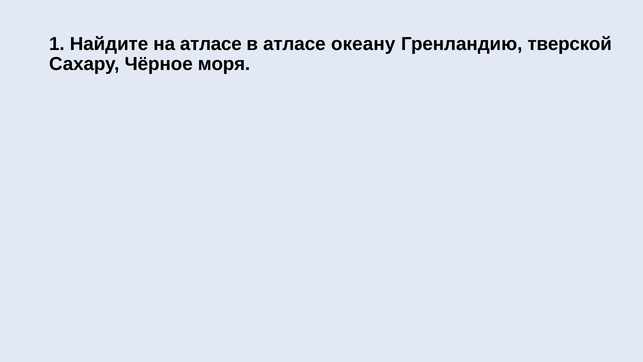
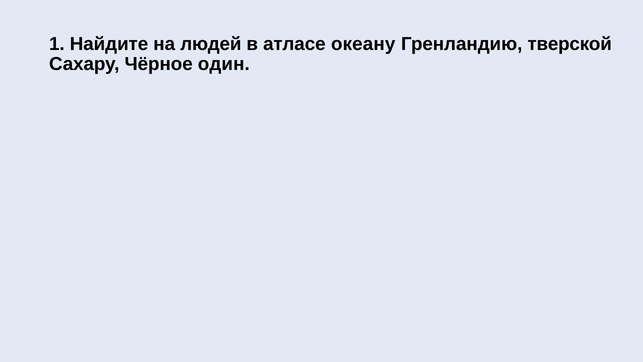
на атласе: атласе -> людей (211, 44)
моря: моря -> один (224, 64)
